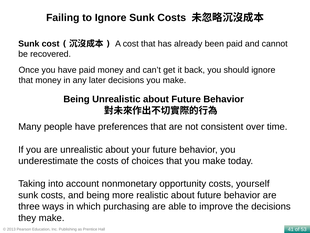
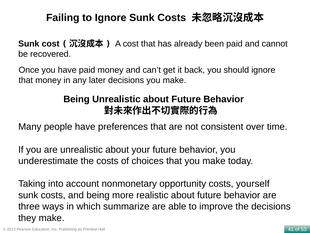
purchasing: purchasing -> summarize (126, 206)
